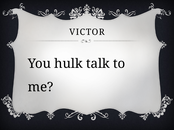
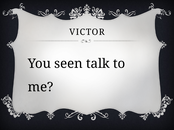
hulk: hulk -> seen (68, 64)
